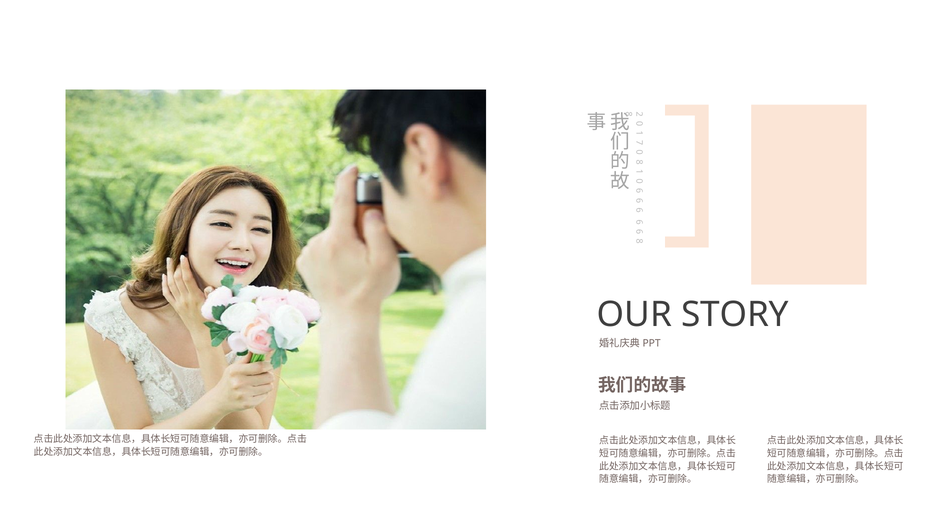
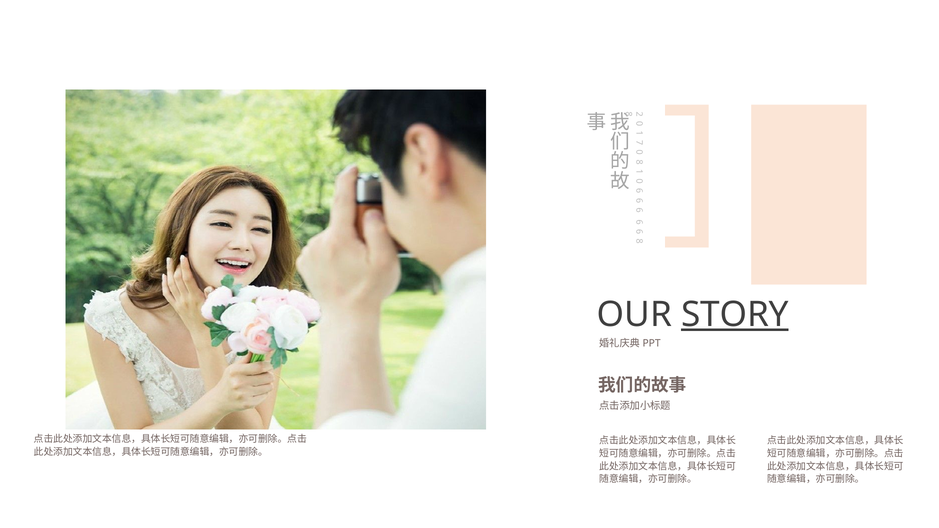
STORY underline: none -> present (735, 315)
